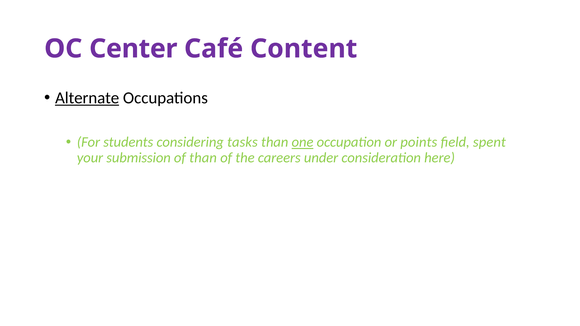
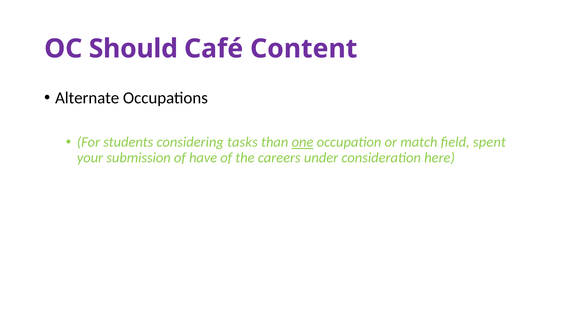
Center: Center -> Should (133, 49)
Alternate underline: present -> none (87, 98)
points: points -> match (419, 142)
of than: than -> have (203, 158)
